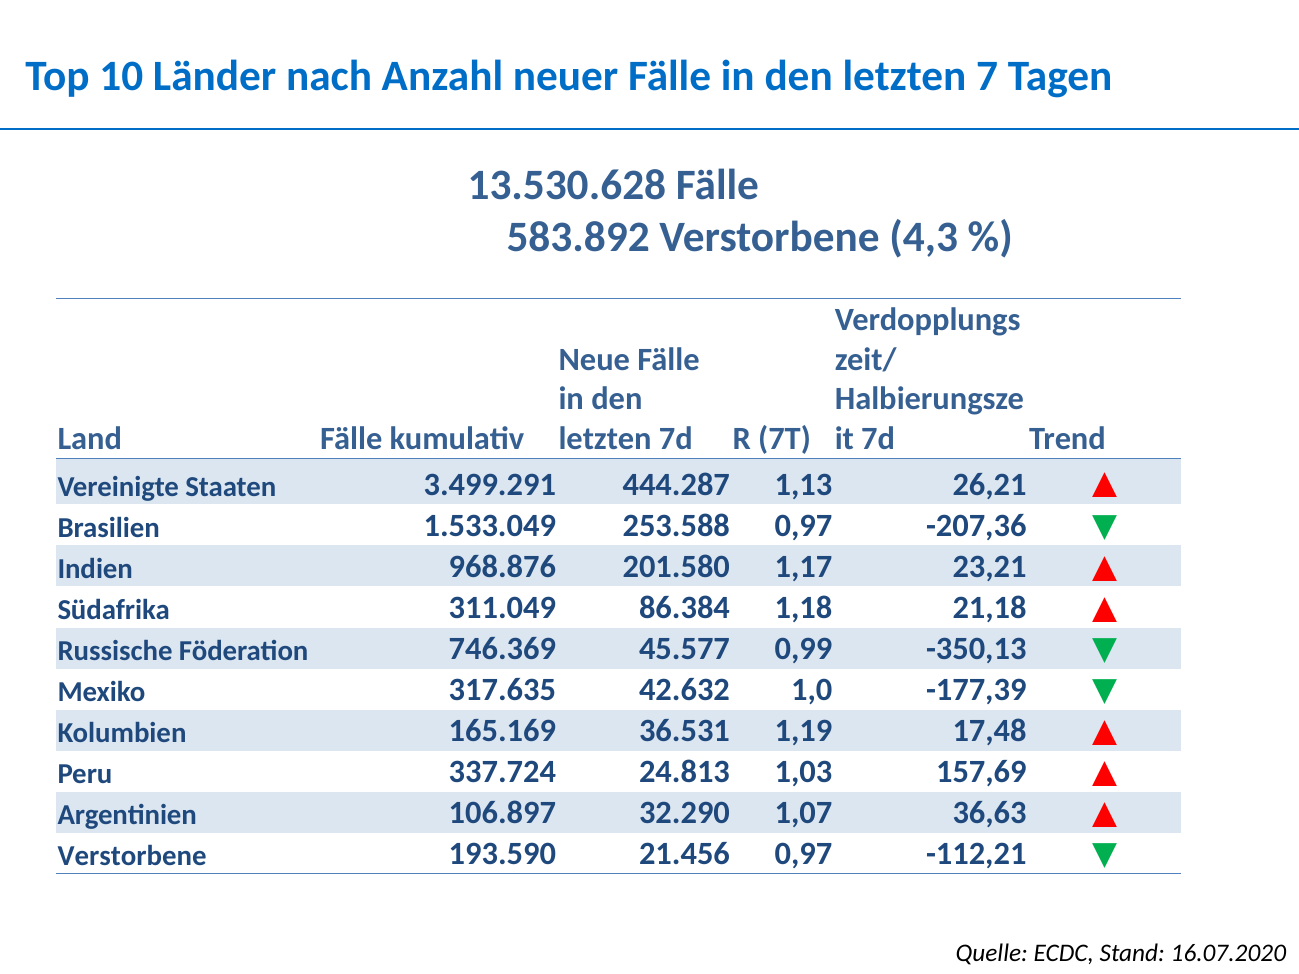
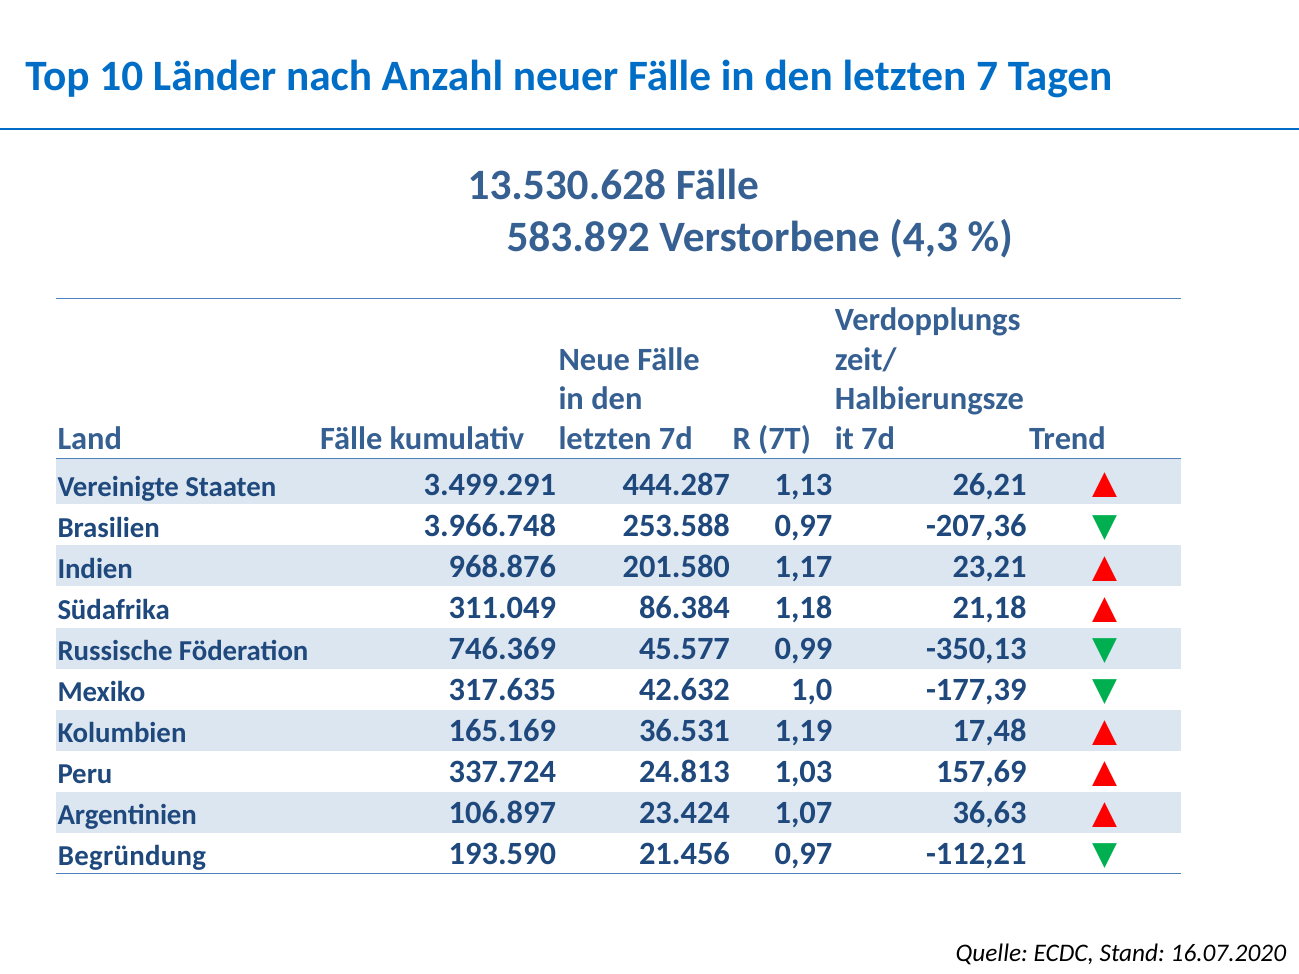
1.533.049: 1.533.049 -> 3.966.748 (490, 526)
32.290: 32.290 -> 23.424 (684, 813)
Verstorbene: Verstorbene -> Begründung (132, 856)
